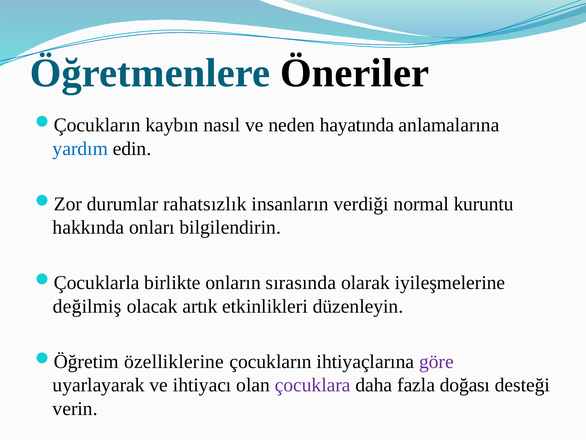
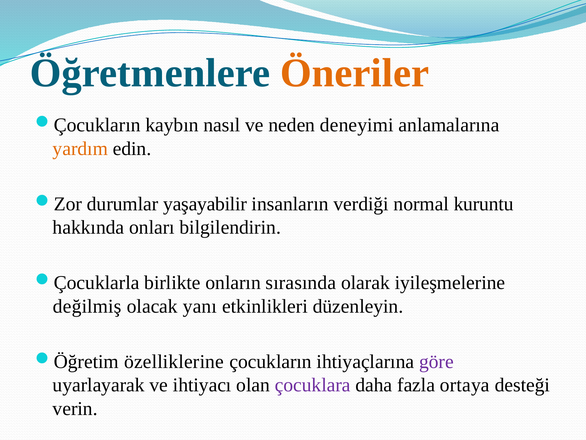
Öneriler colour: black -> orange (355, 73)
hayatında: hayatında -> deneyimi (357, 125)
yardım colour: blue -> orange (80, 148)
rahatsızlık: rahatsızlık -> yaşayabilir (205, 204)
artık: artık -> yanı (200, 306)
doğası: doğası -> ortaya (465, 385)
